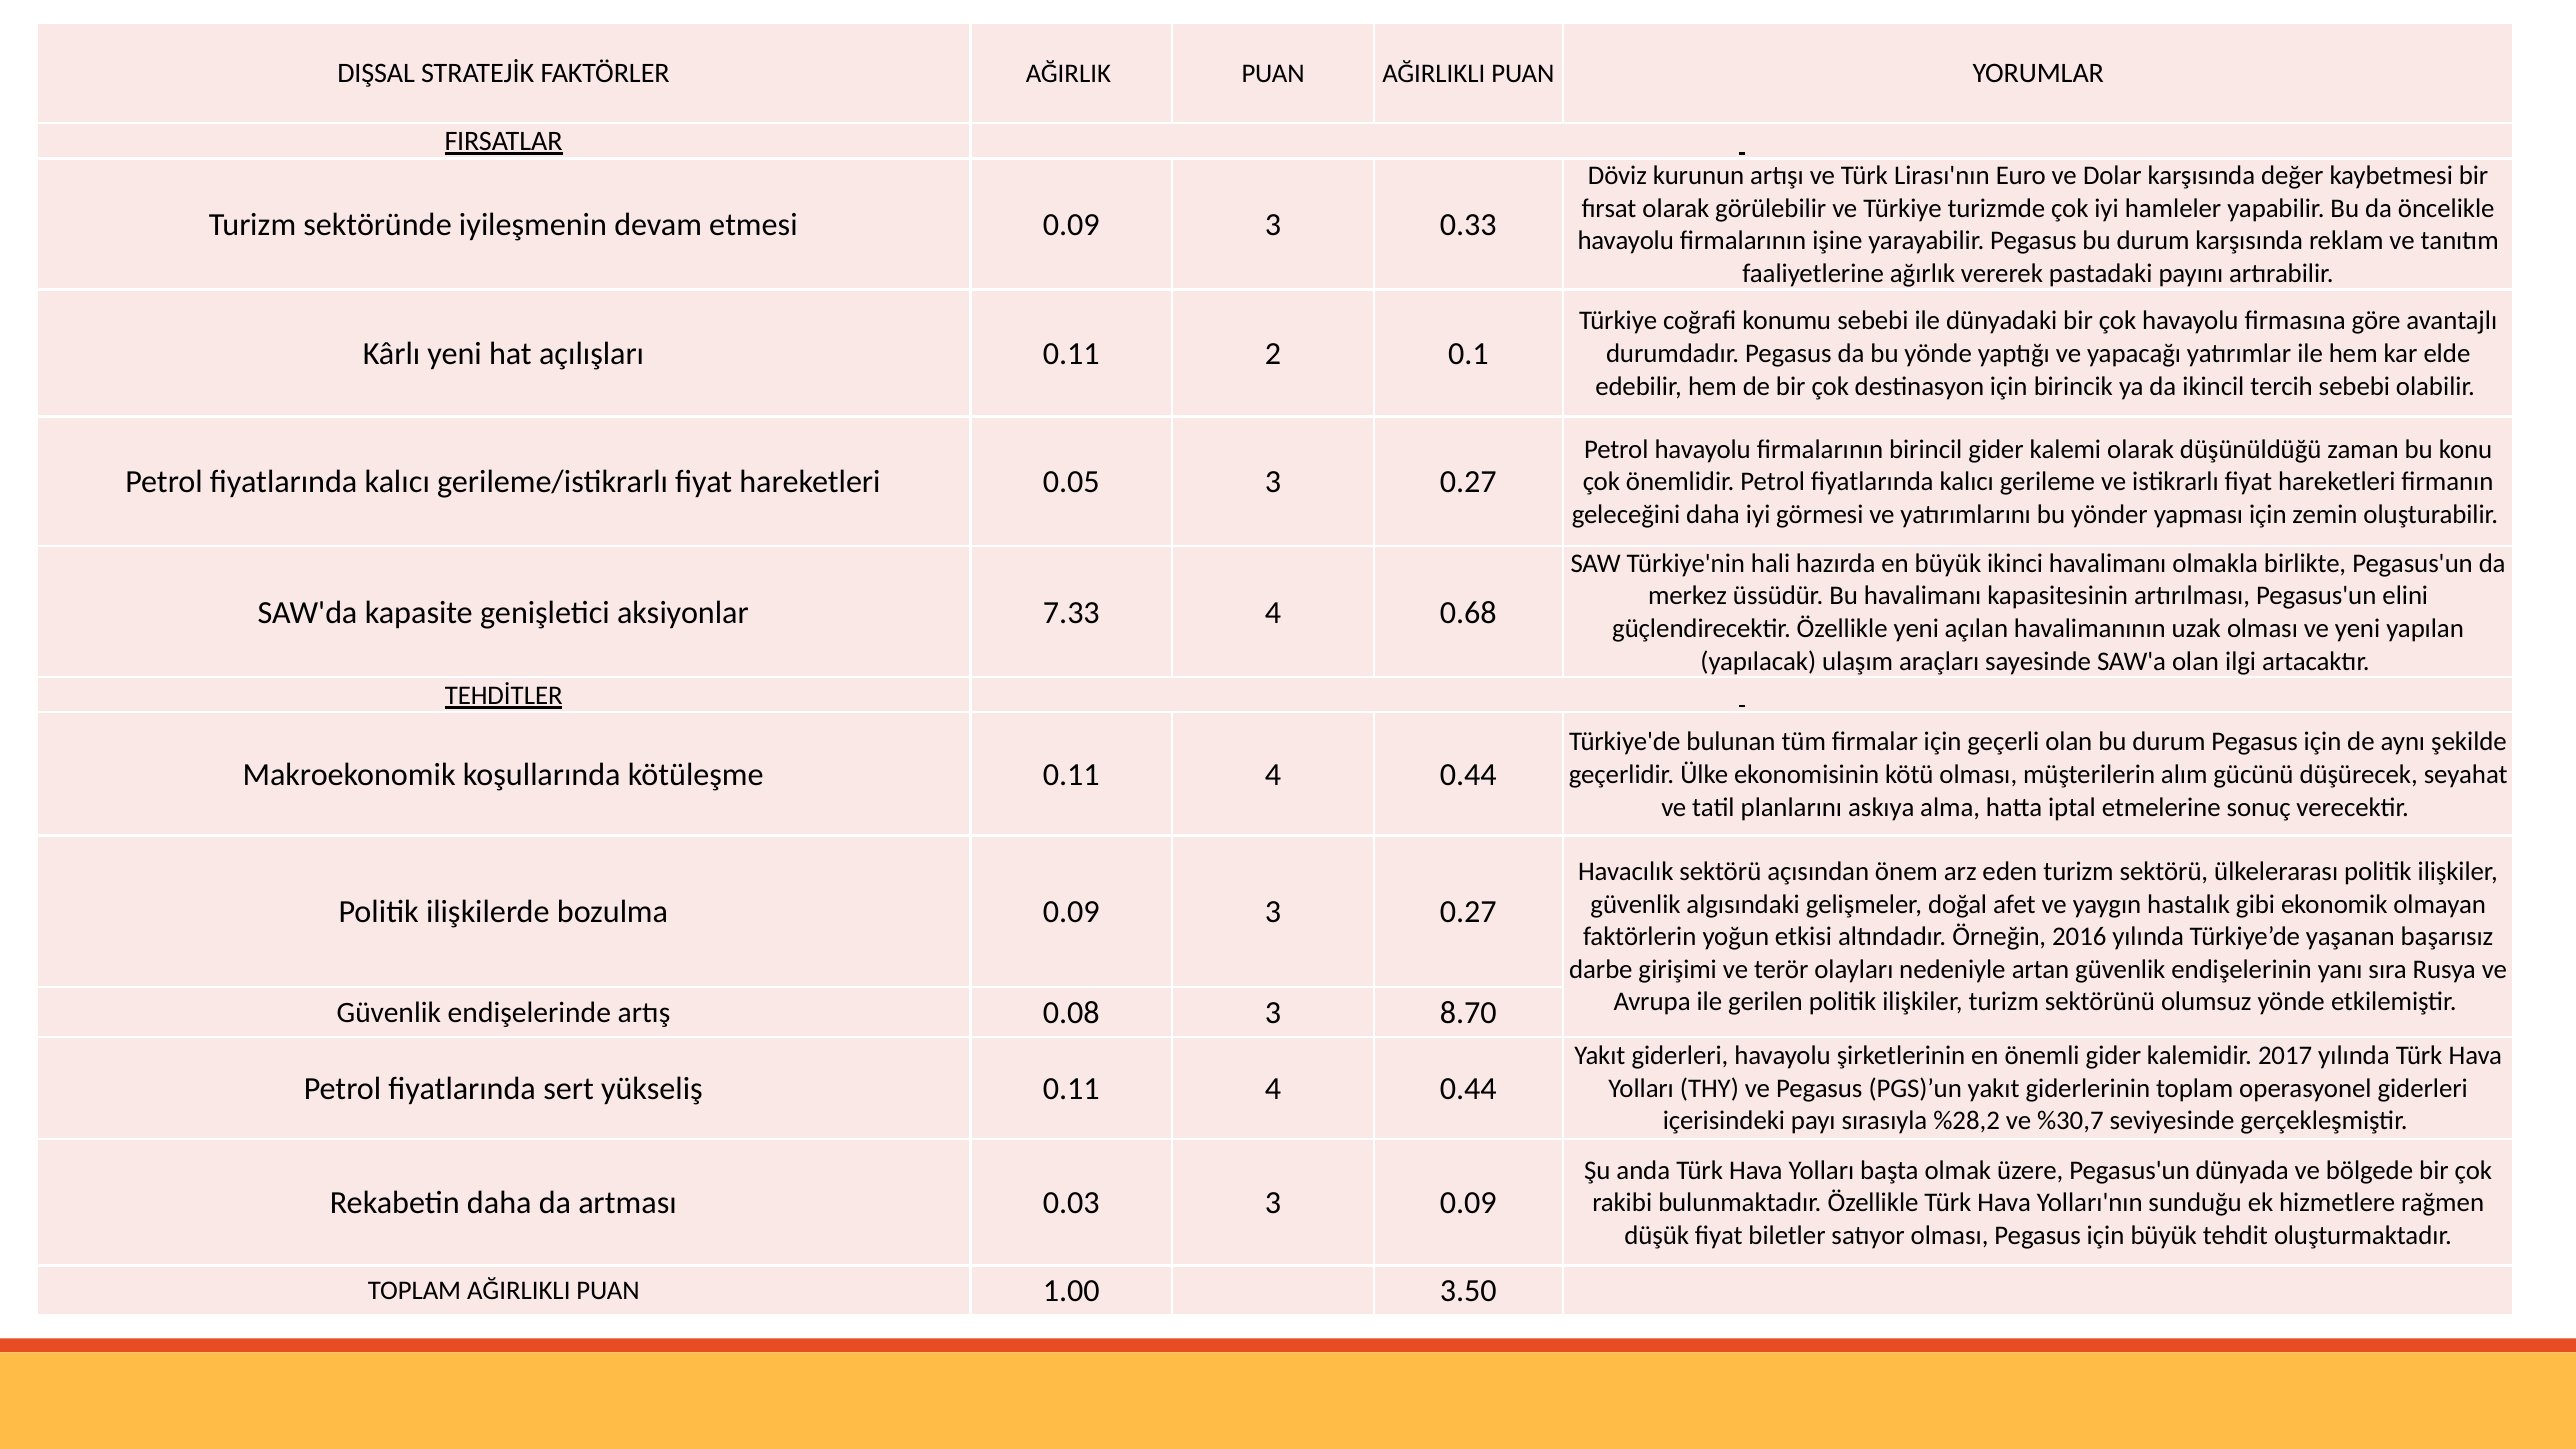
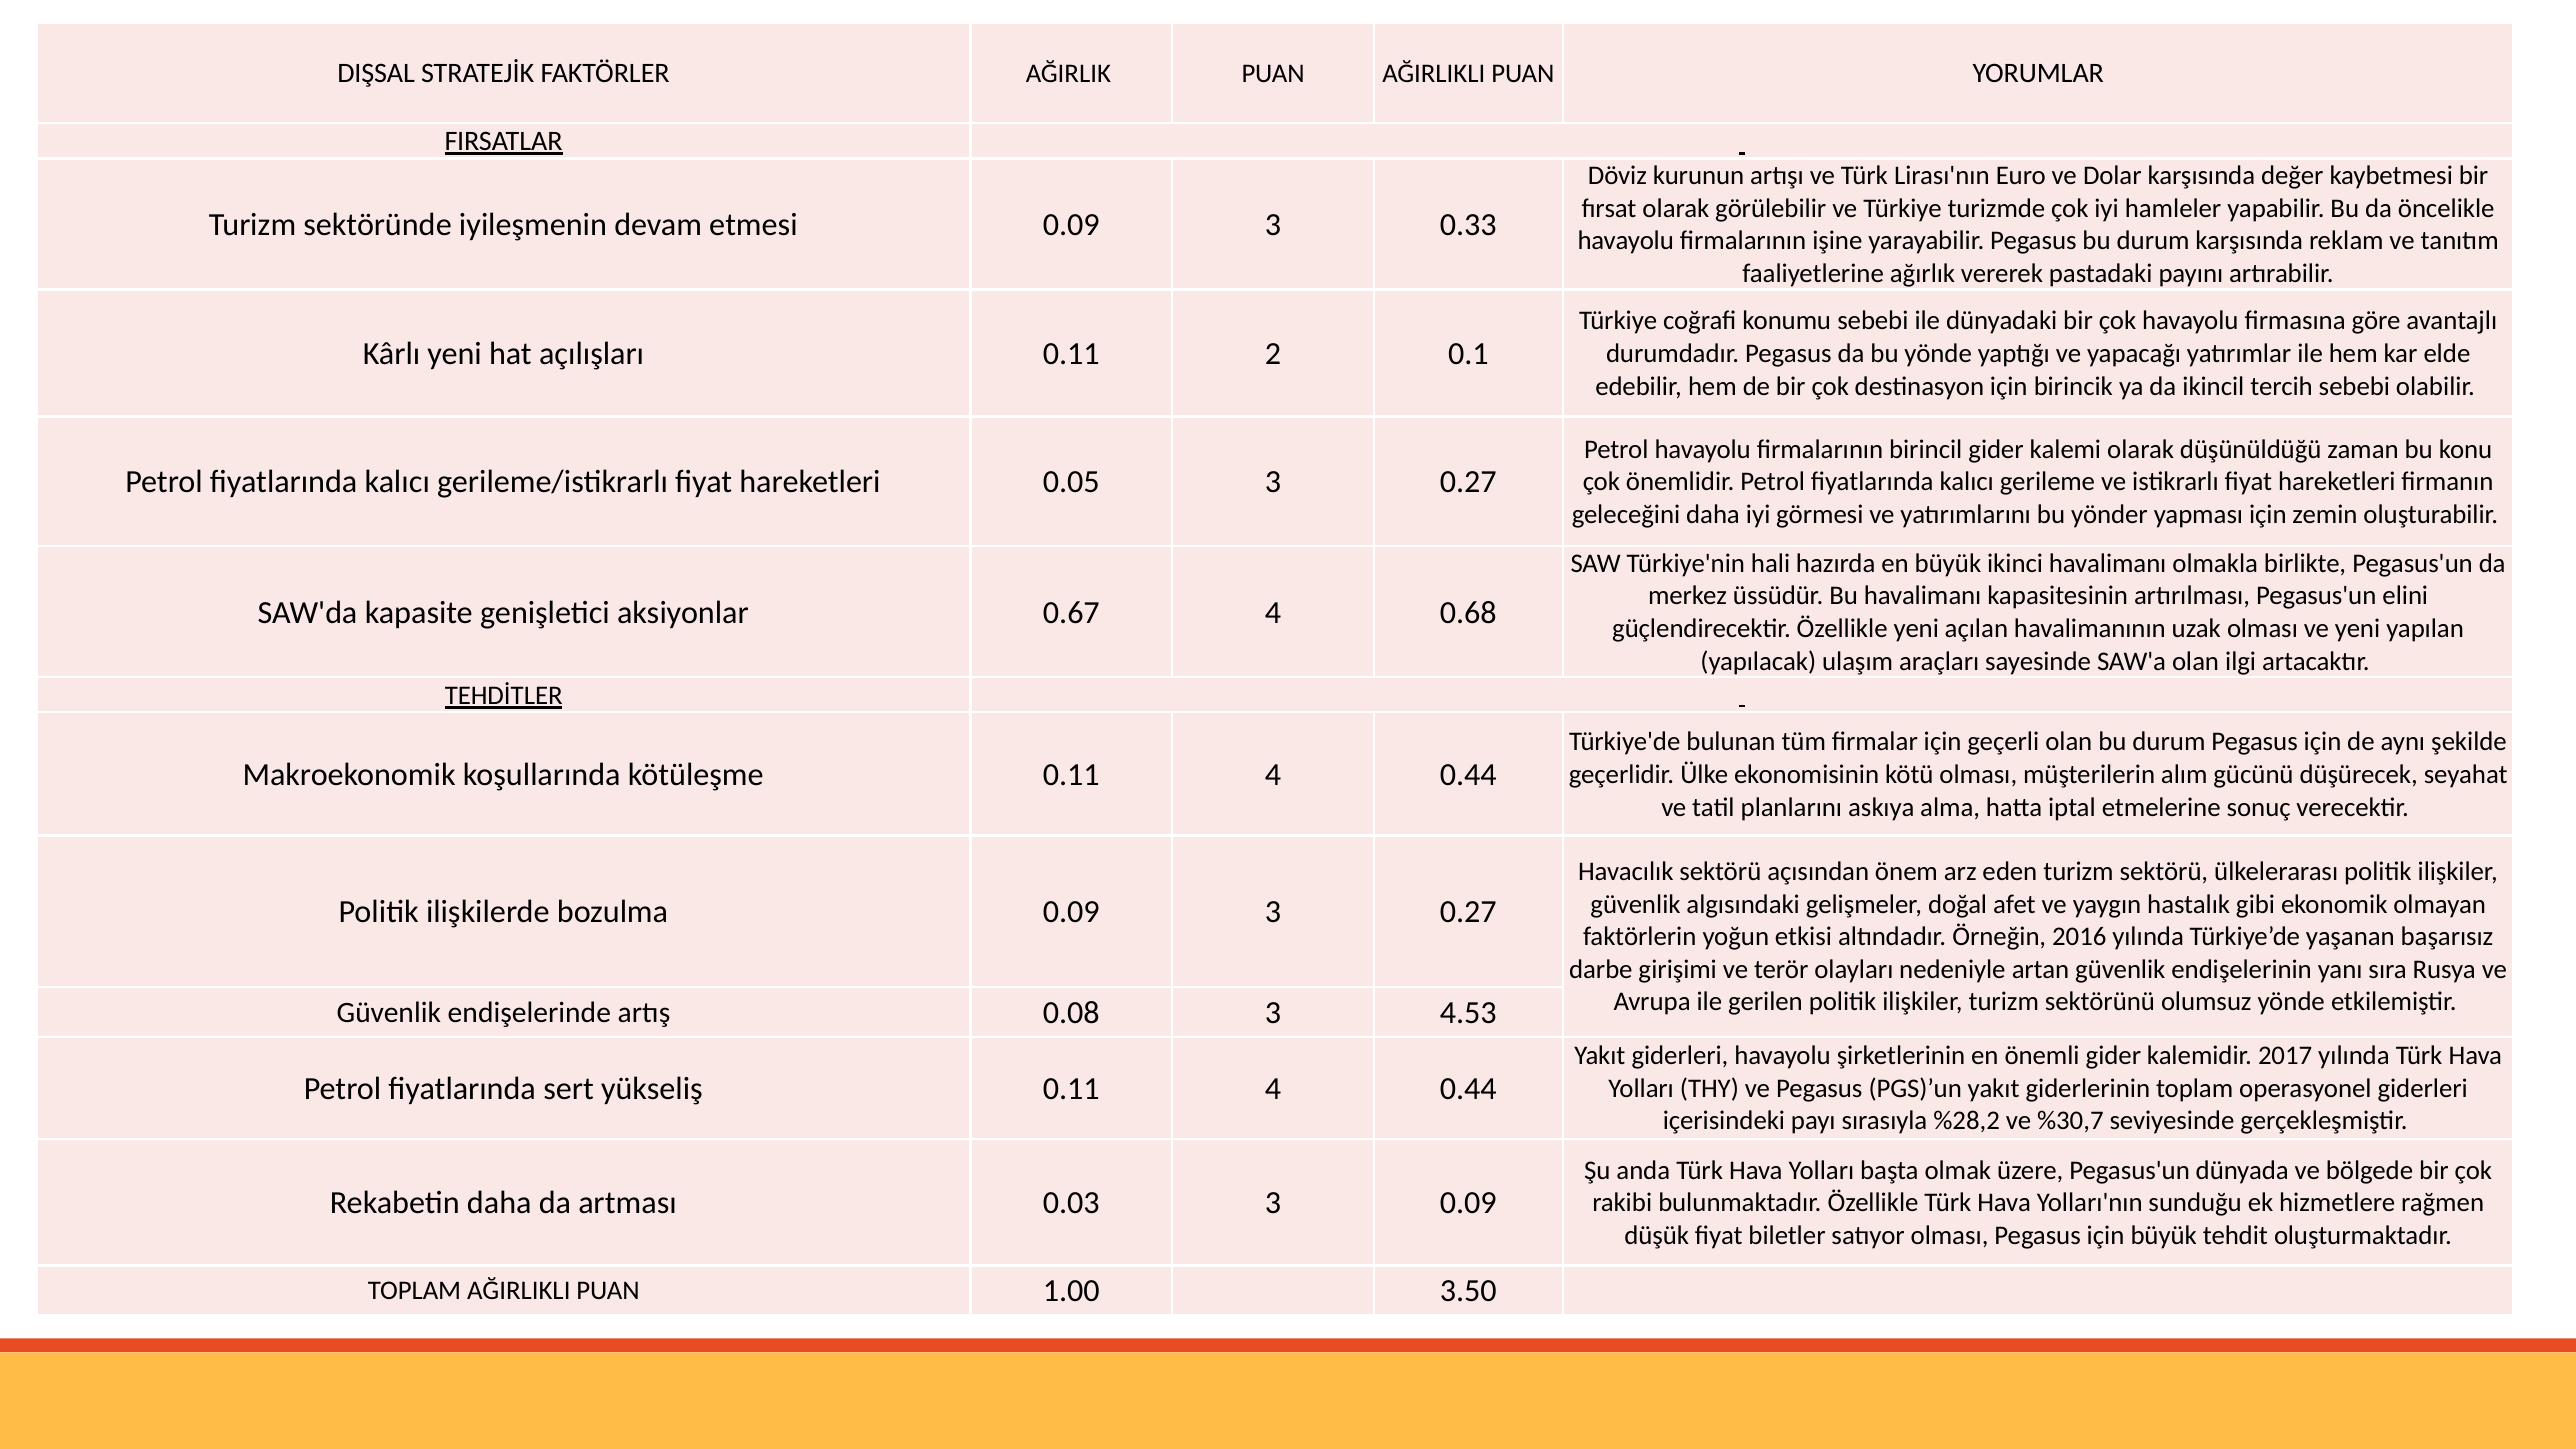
7.33: 7.33 -> 0.67 (1071, 612)
8.70: 8.70 -> 4.53 (1468, 1013)
